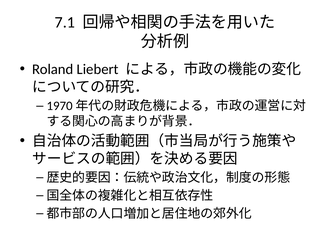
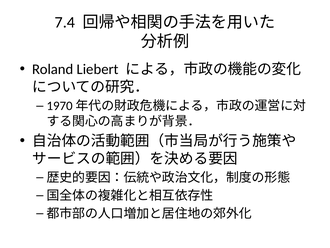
7.1: 7.1 -> 7.4 (65, 22)
